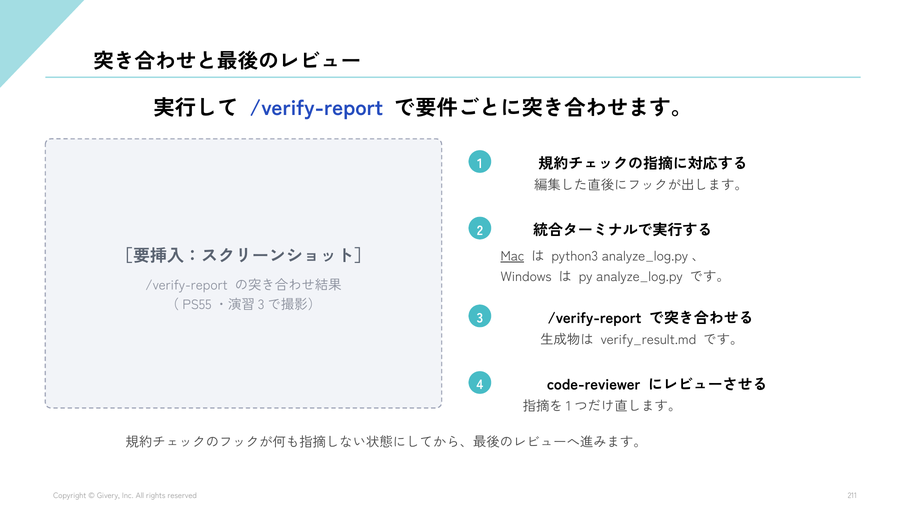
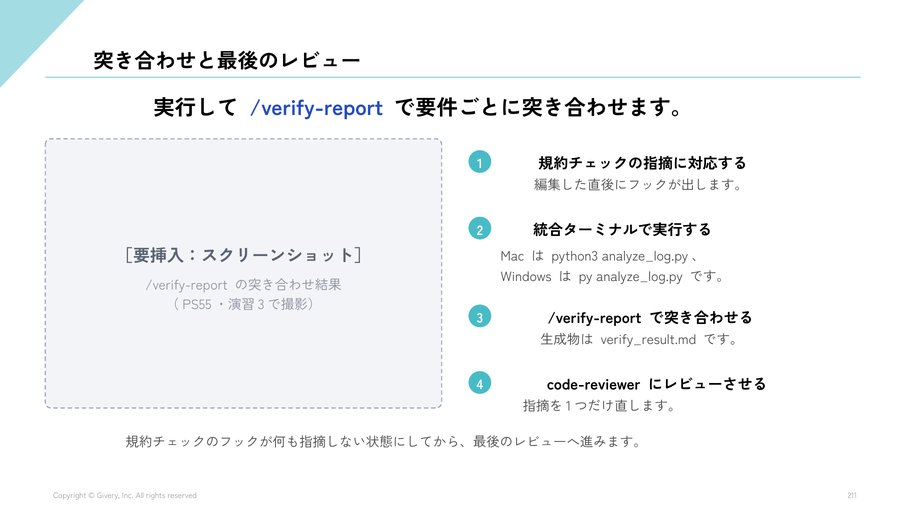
Mac underline: present -> none (512, 256)
